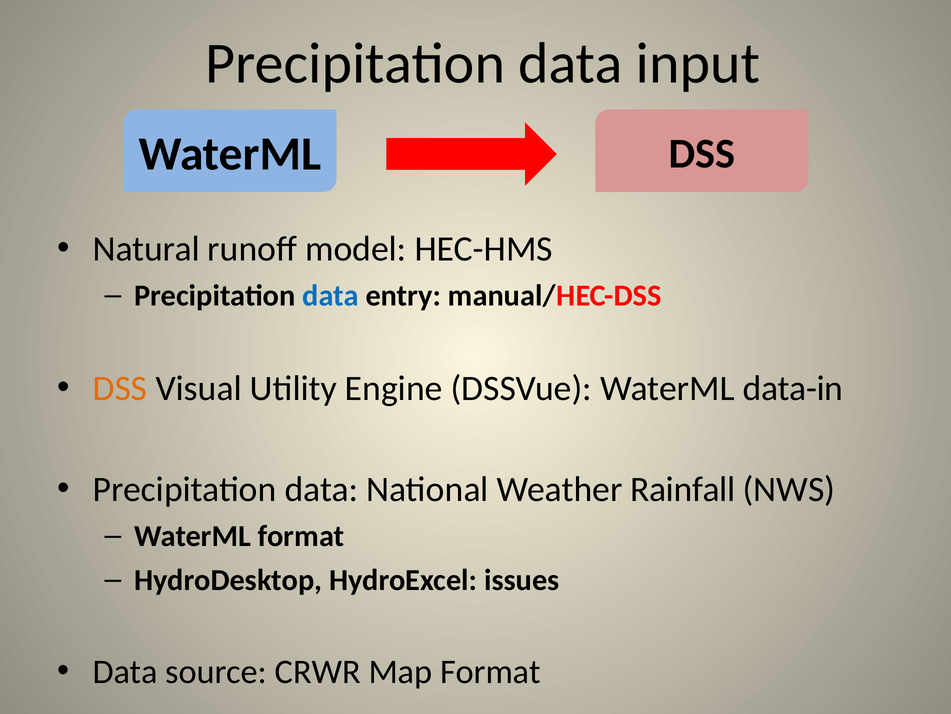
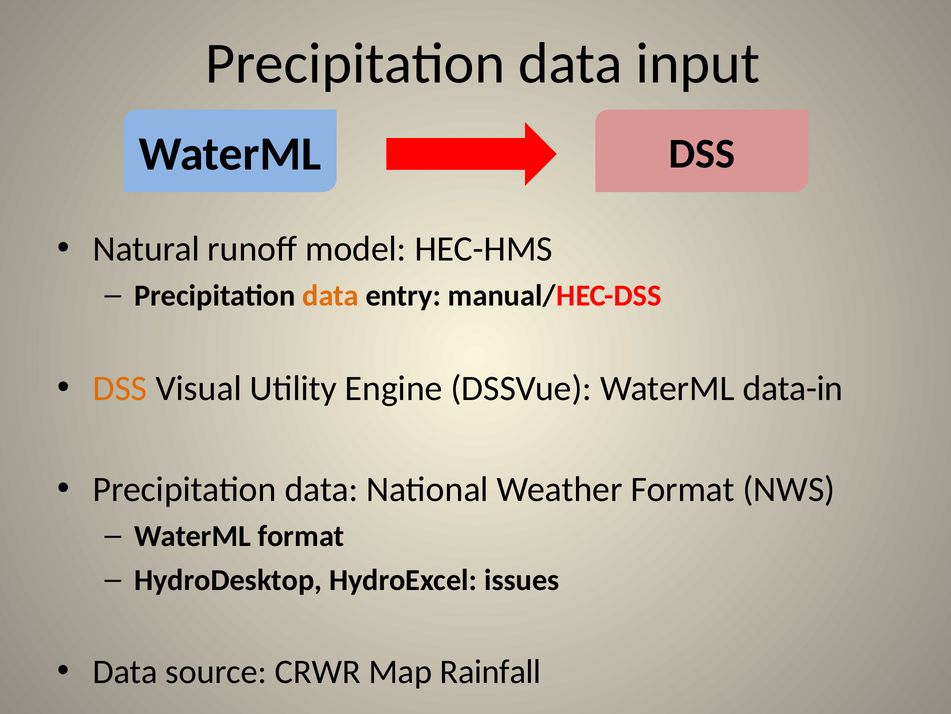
data colour: blue -> orange (331, 295)
Weather Rainfall: Rainfall -> Format (683, 489)
Map Format: Format -> Rainfall (490, 671)
